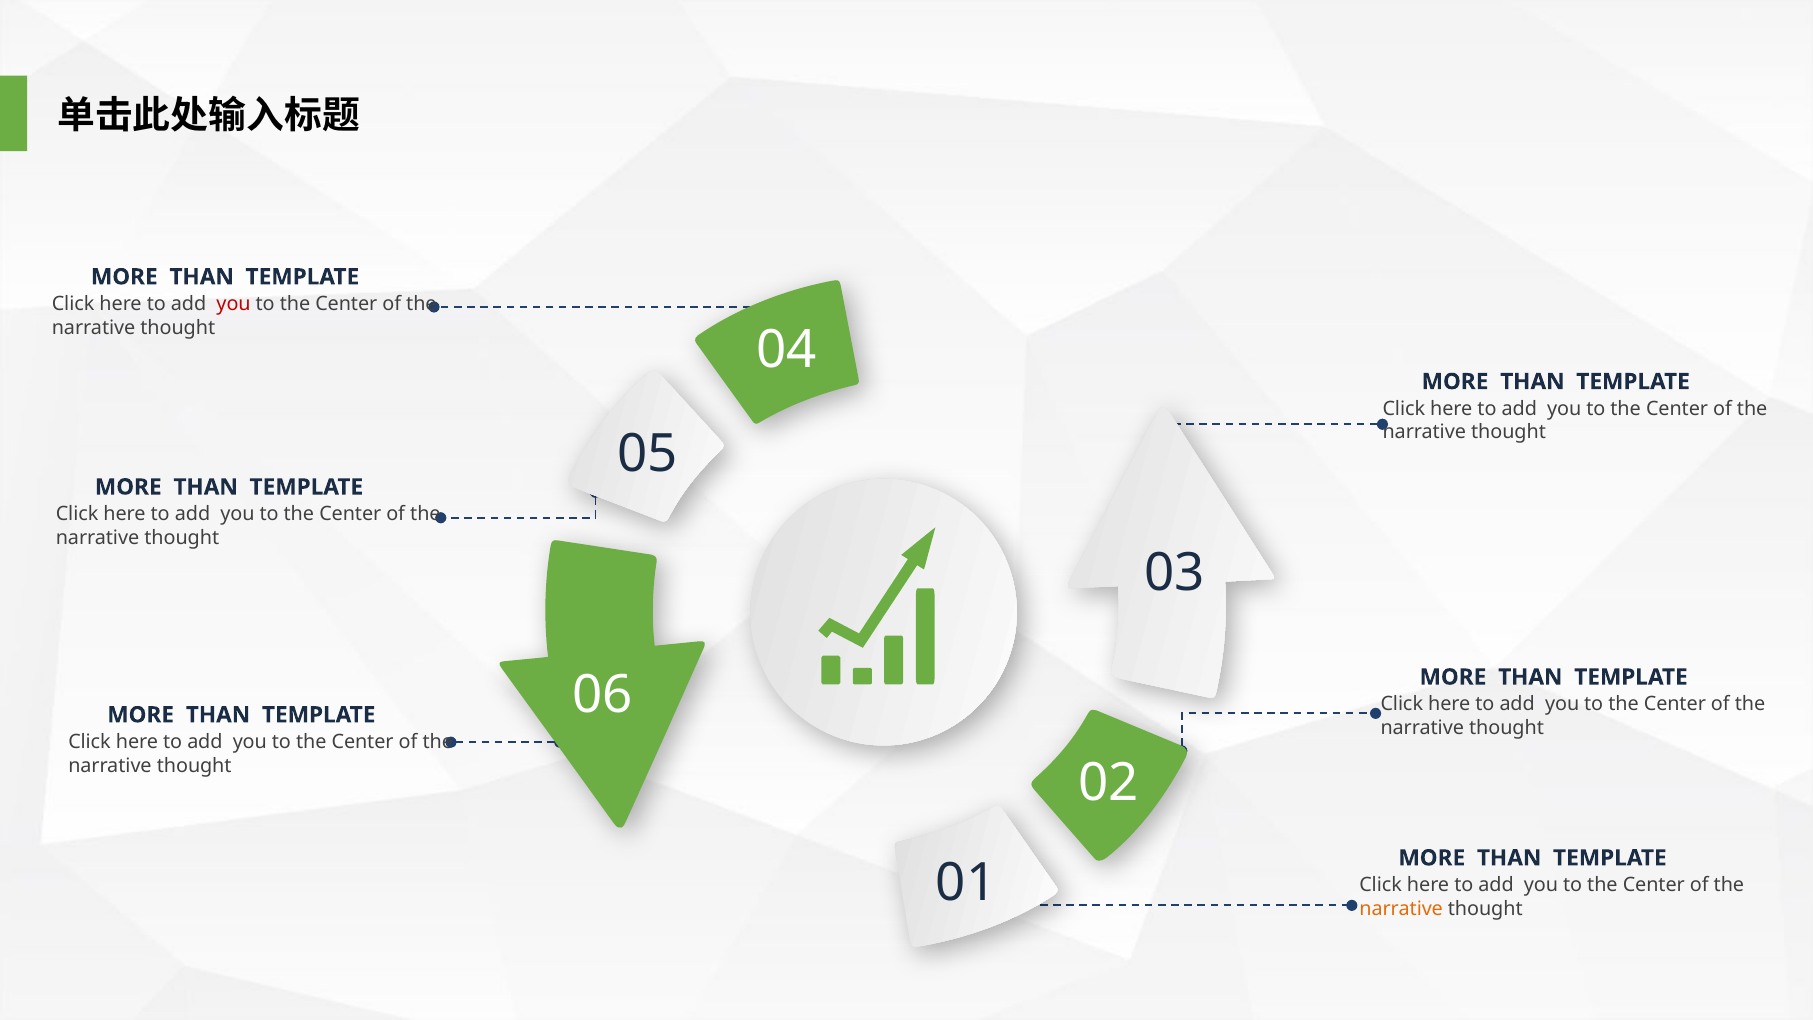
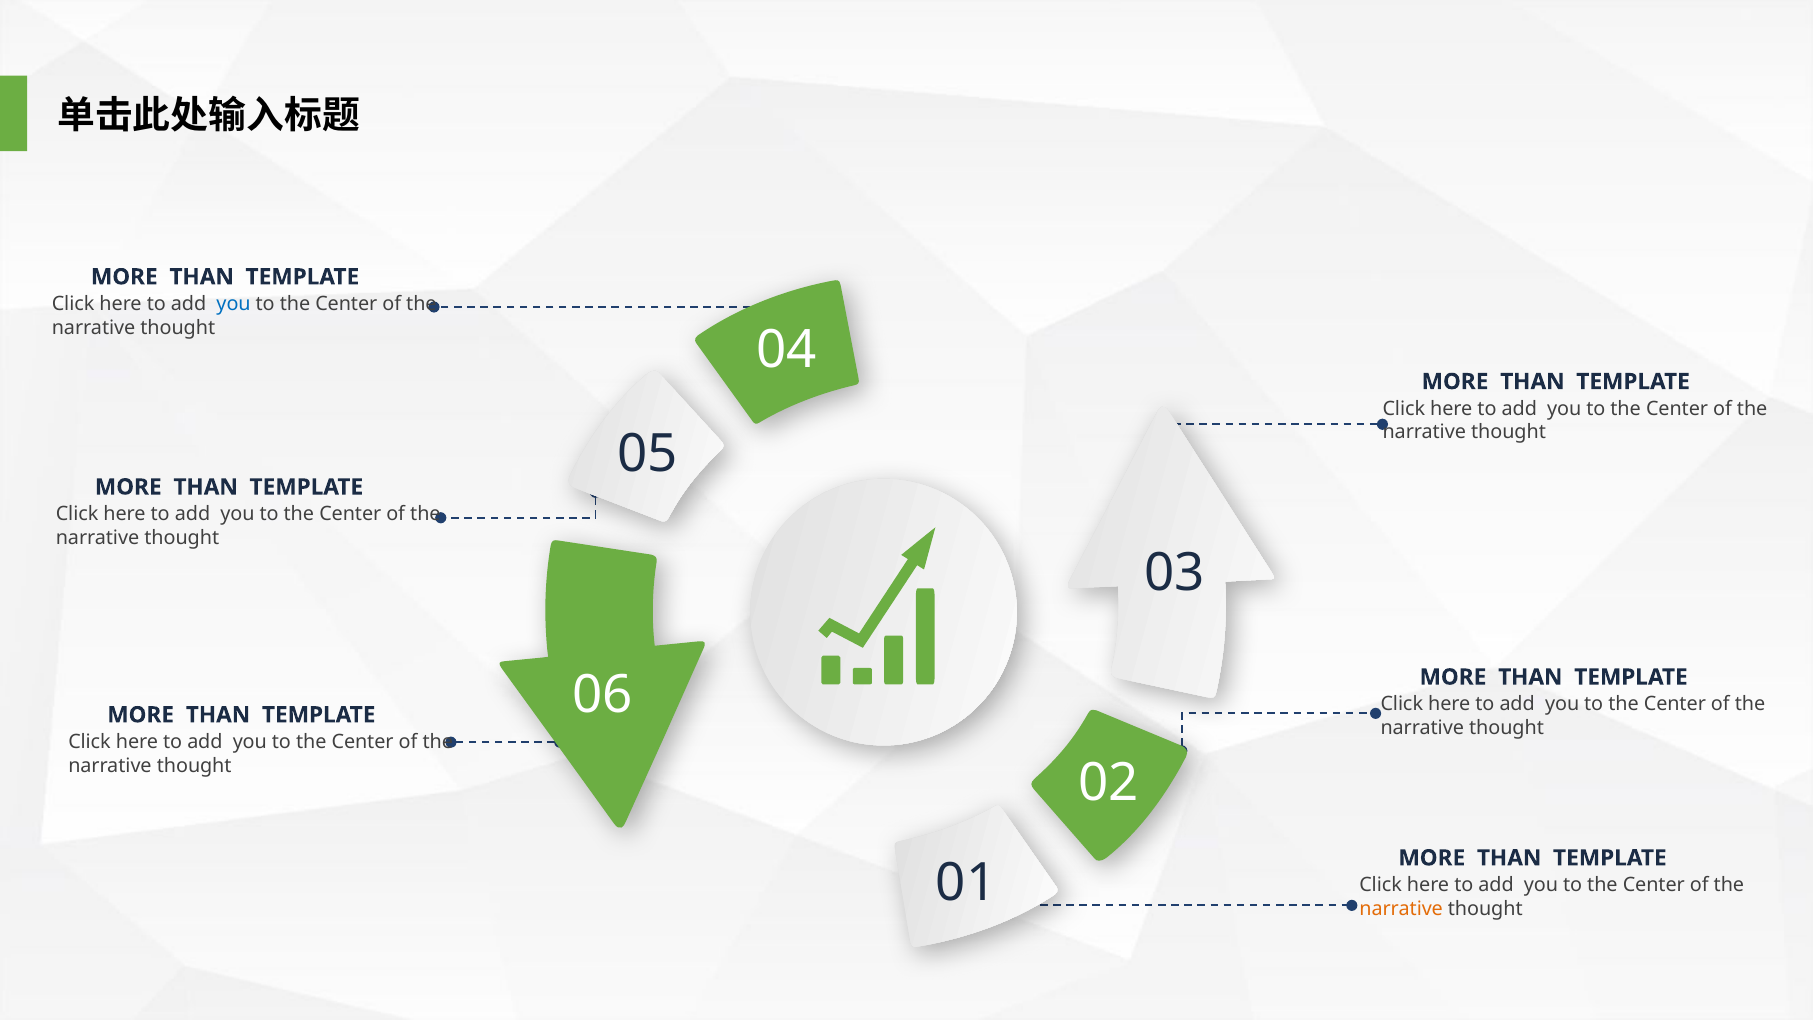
you colour: red -> blue (234, 304)
